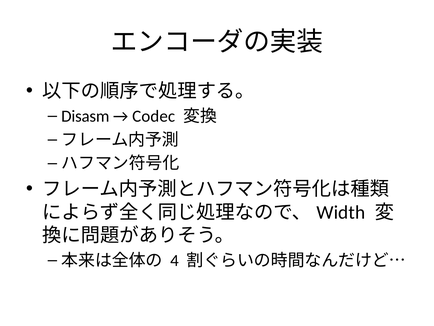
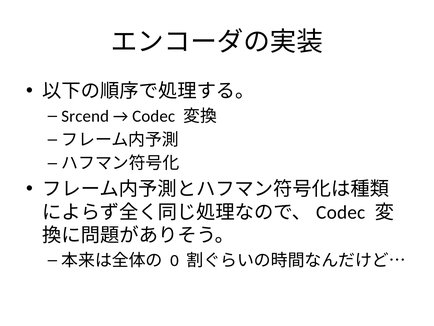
Disasm: Disasm -> Srcend (85, 116)
Width: Width -> Codec (341, 212)
4: 4 -> 0 (174, 260)
